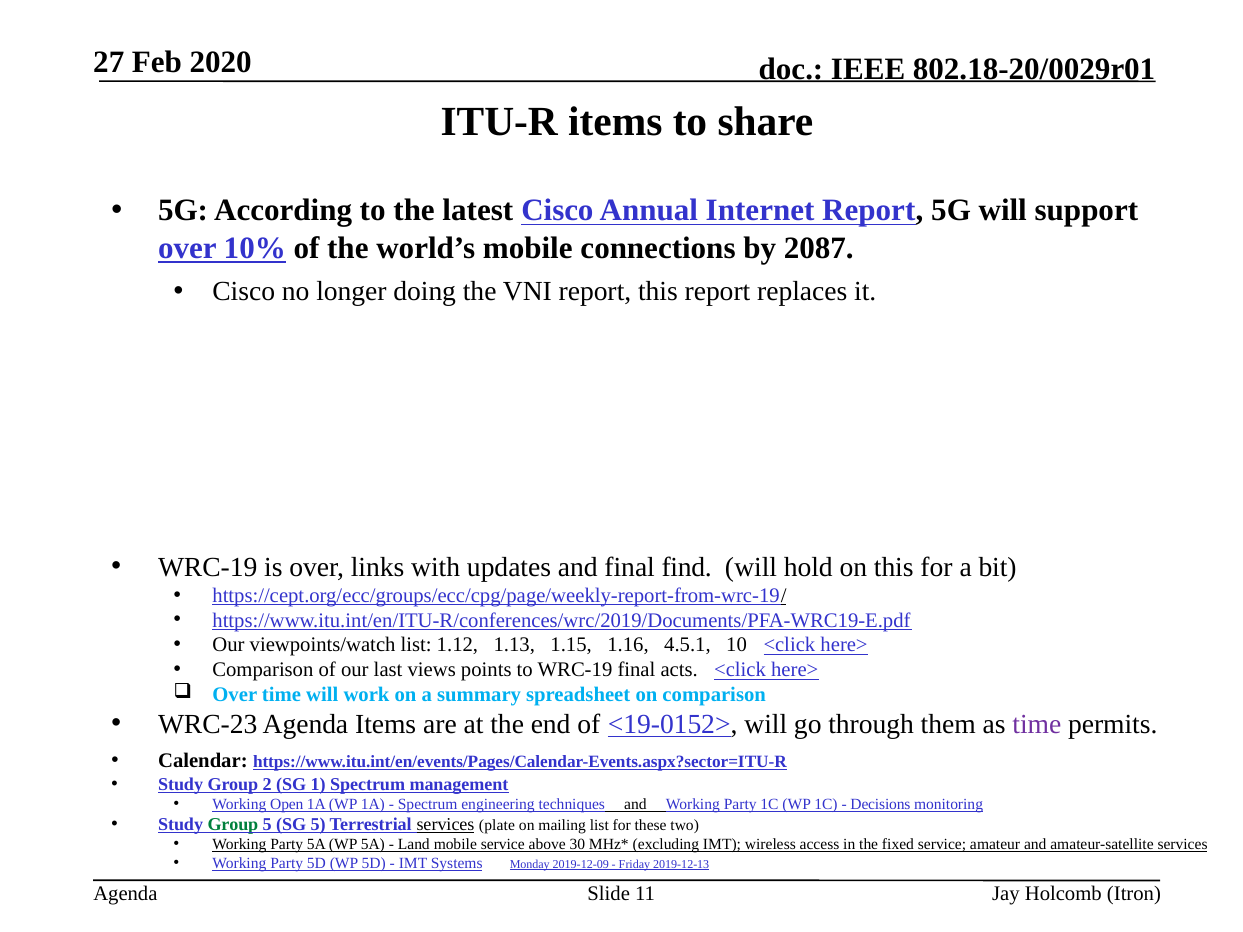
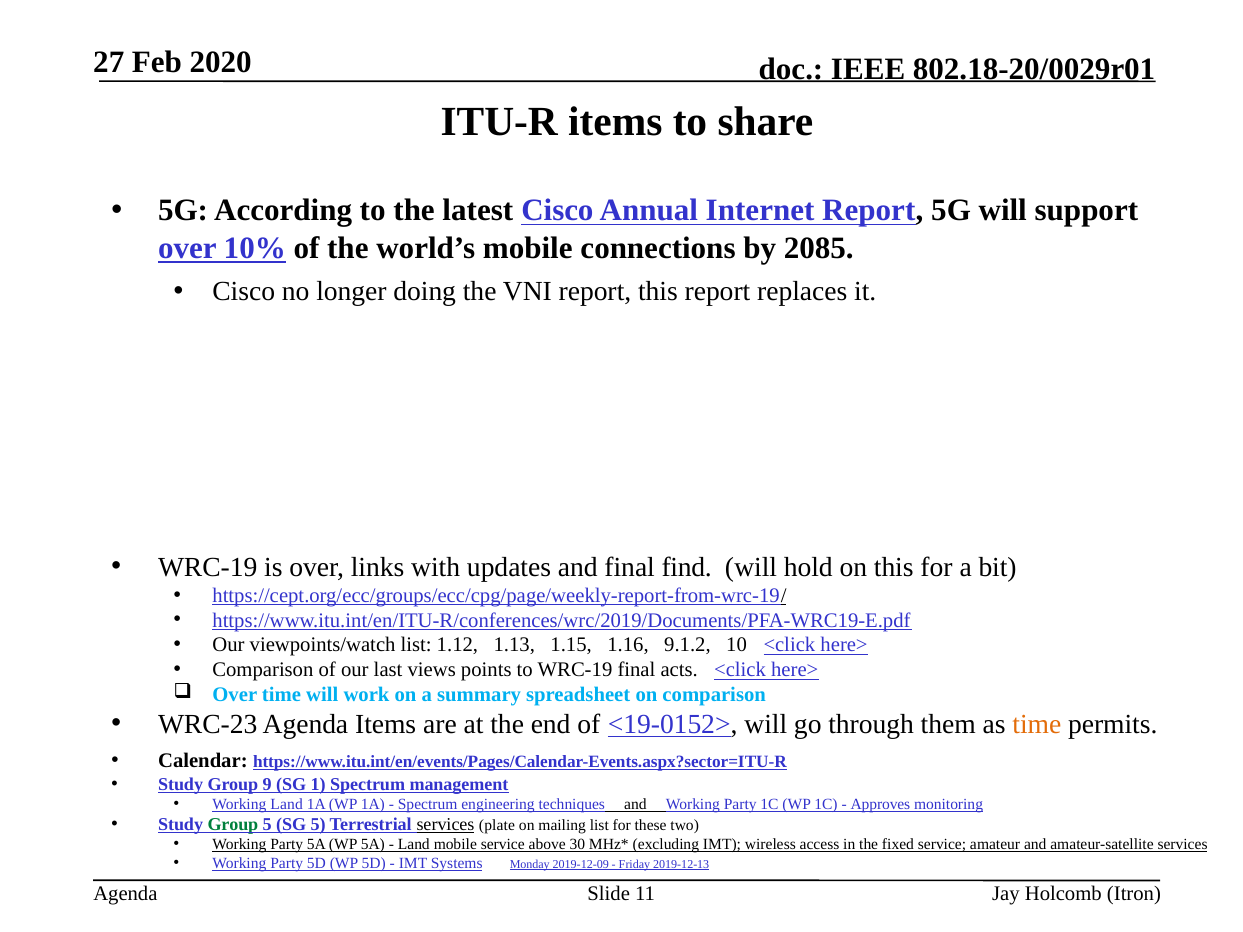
2087: 2087 -> 2085 (819, 248)
4.5.1: 4.5.1 -> 9.1.2 (687, 645)
time colour: purple -> orange (1037, 725)
2: 2 -> 9 (267, 784)
Working Open: Open -> Land (287, 804)
Decisions: Decisions -> Approves (880, 804)
